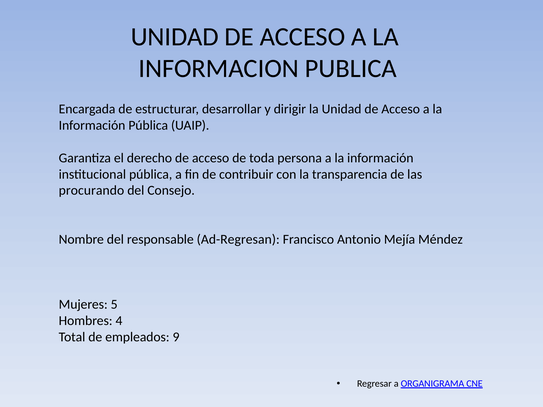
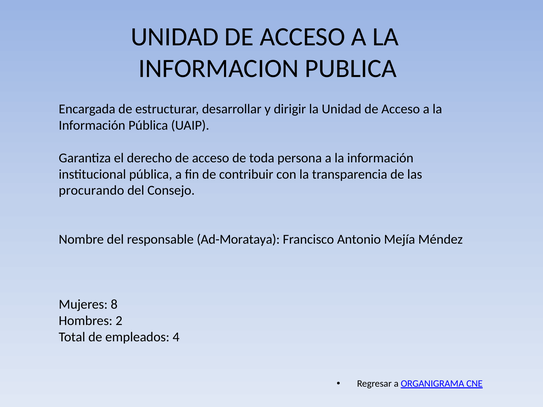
Ad-Regresan: Ad-Regresan -> Ad-Morataya (238, 240)
5: 5 -> 8 (114, 305)
4: 4 -> 2 (119, 321)
9: 9 -> 4 (176, 337)
